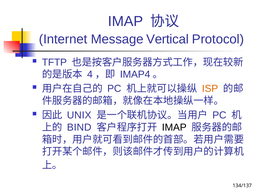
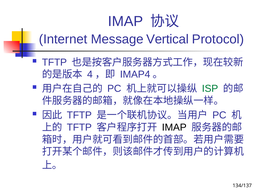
ISP colour: orange -> green (210, 89)
UNIX: UNIX -> TFTP (79, 115)
BIND: BIND -> TFTP (79, 127)
